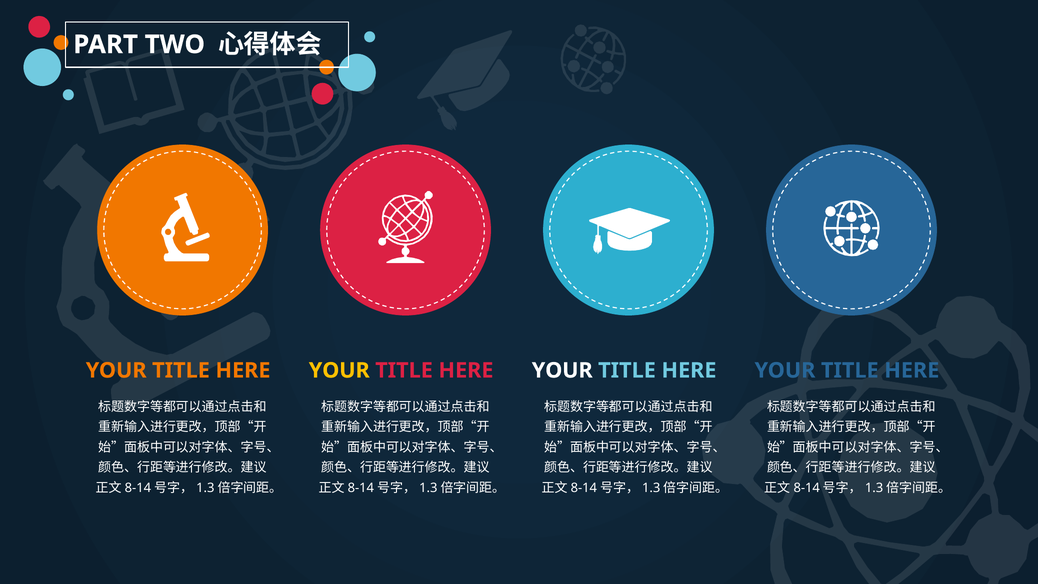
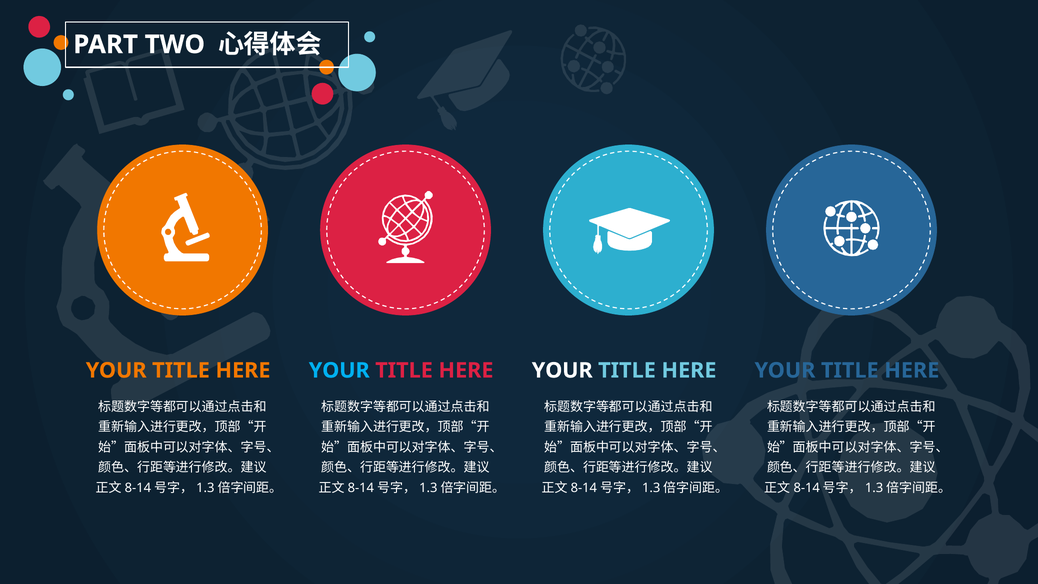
YOUR colour: yellow -> light blue (339, 370)
